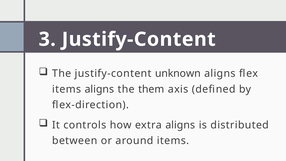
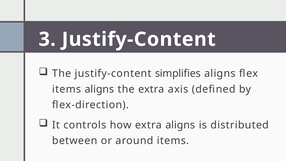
unknown: unknown -> simplifies (178, 73)
the them: them -> extra (151, 89)
